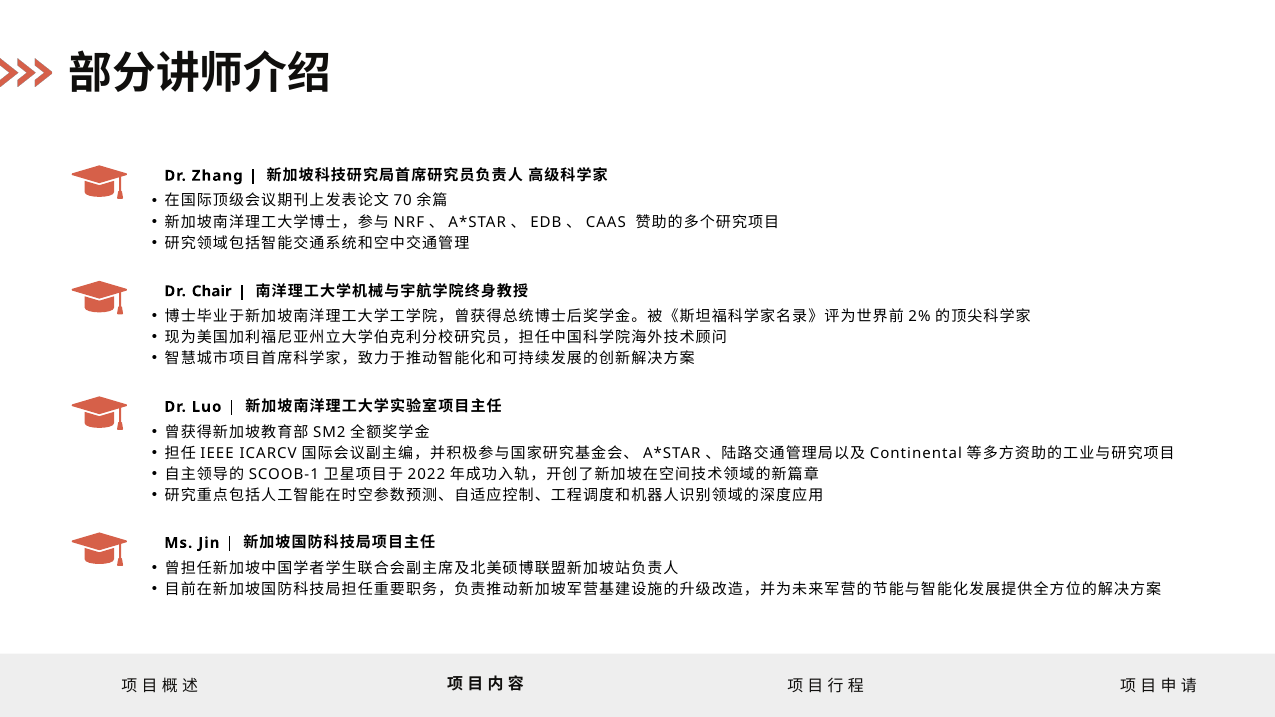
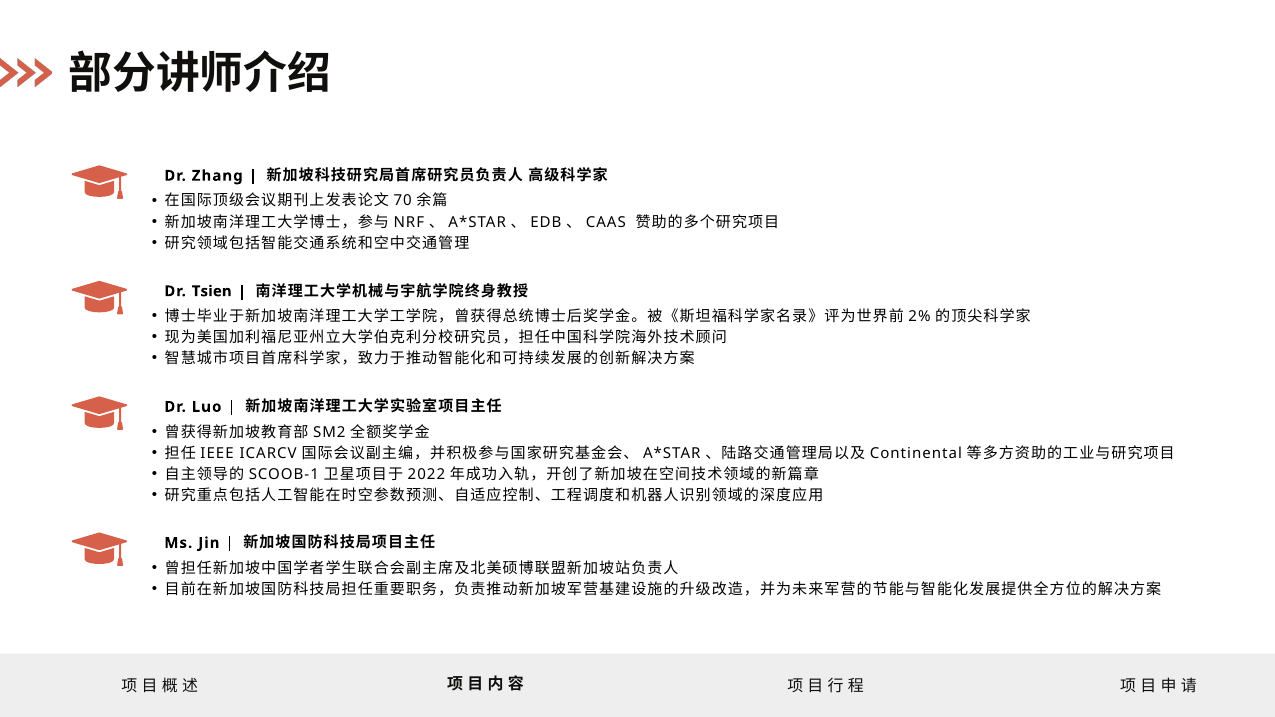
Chair: Chair -> Tsien (212, 291)
